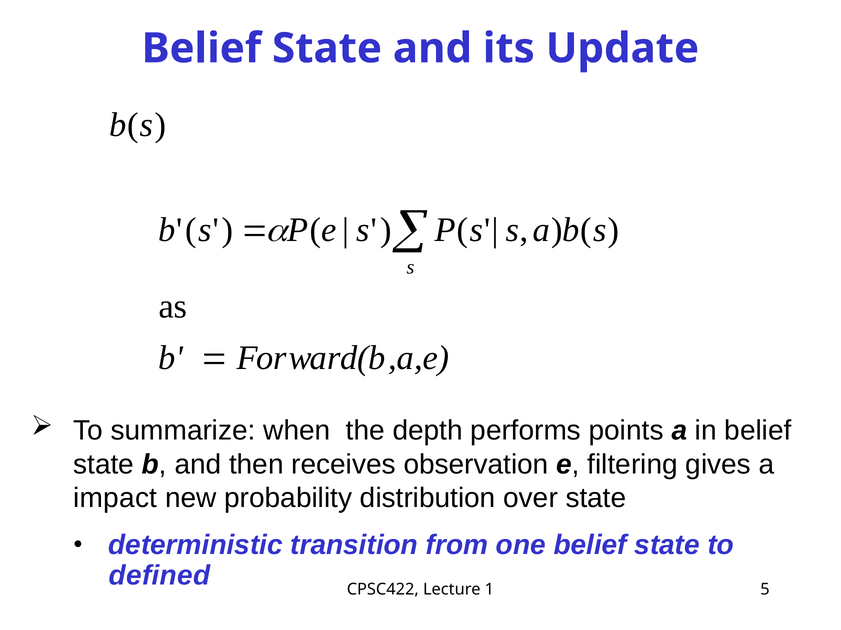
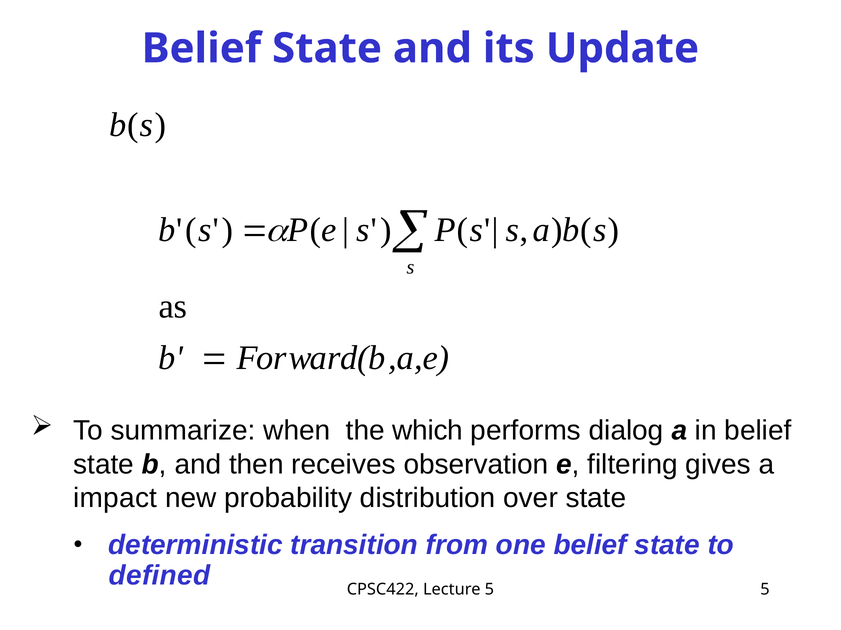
depth: depth -> which (428, 431)
points: points -> dialog (626, 431)
Lecture 1: 1 -> 5 (489, 590)
